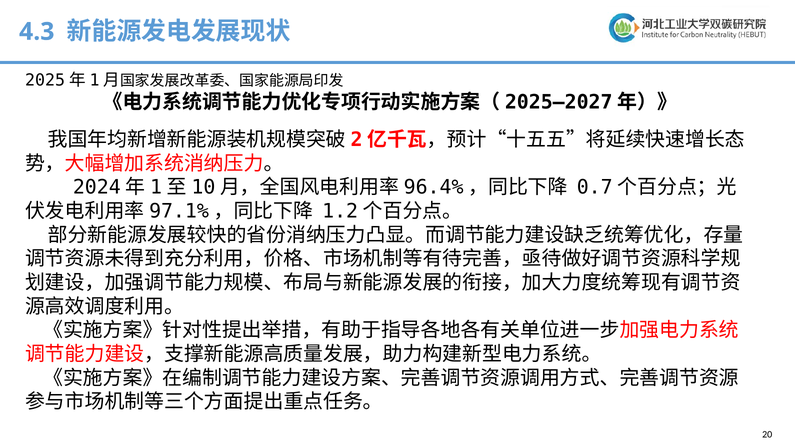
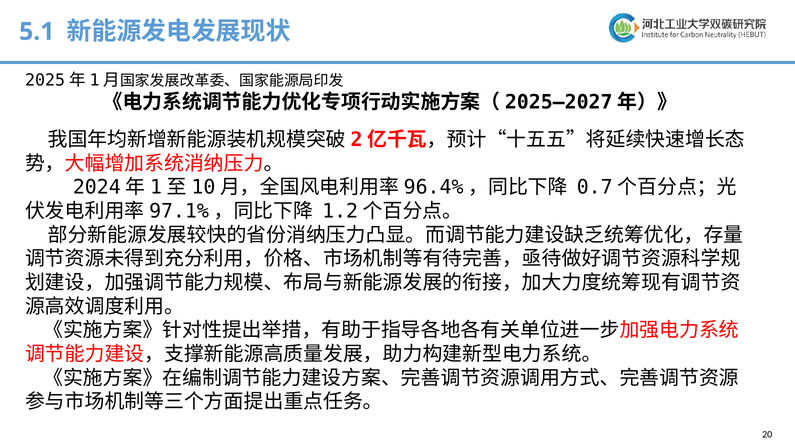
4.3: 4.3 -> 5.1 (37, 32)
